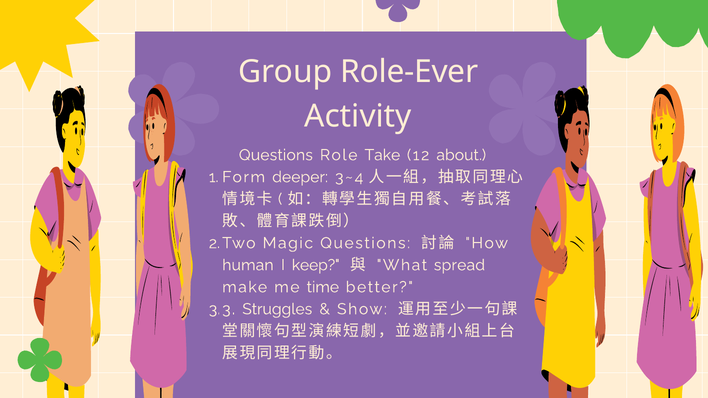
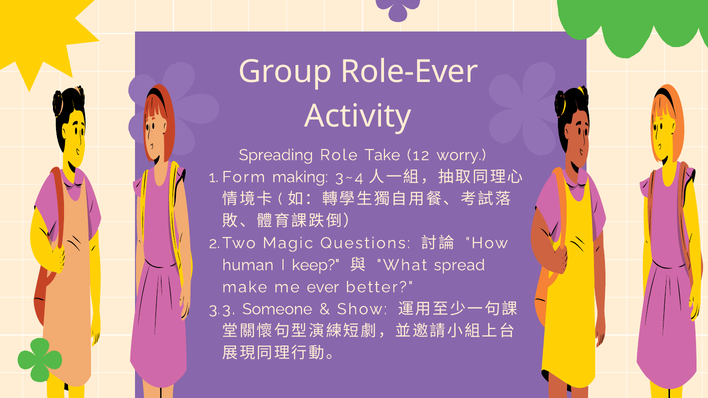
Questions: Questions -> Spreading (276, 155)
about: about -> worry (461, 155)
deeper: deeper -> making (300, 177)
time: time -> ever (323, 287)
Struggles: Struggles -> Someone (277, 309)
